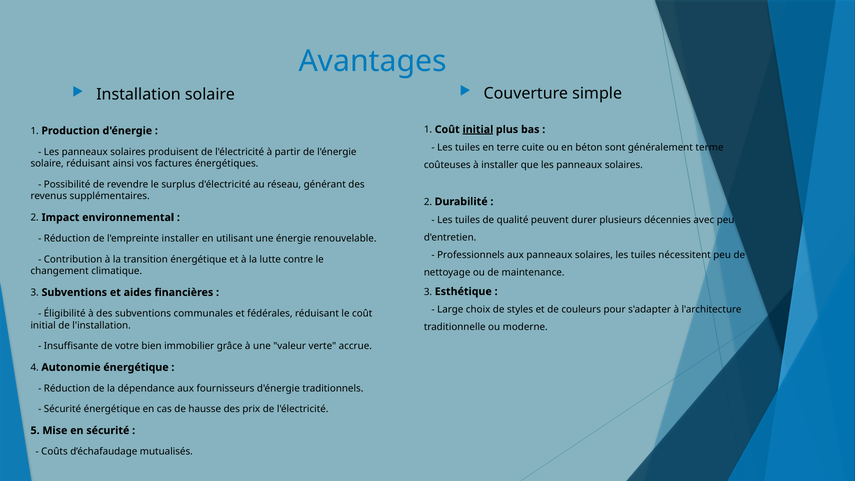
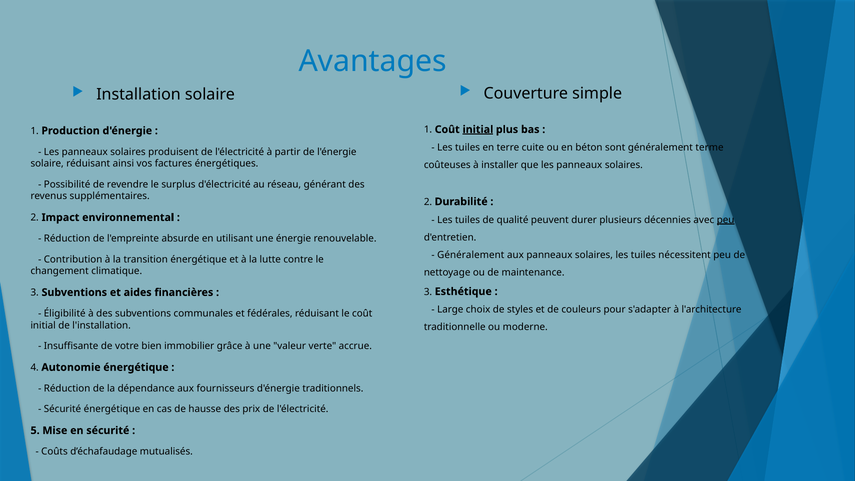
peu underline: none -> present (726, 220)
l'empreinte installer: installer -> absurde (180, 239)
Professionnels: Professionnels -> Généralement (471, 255)
